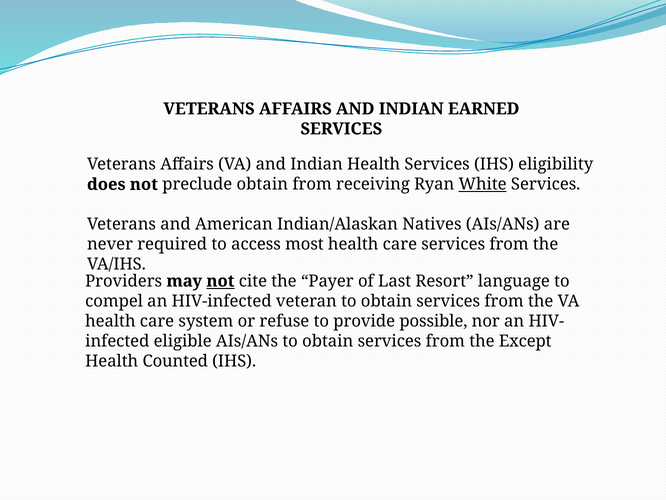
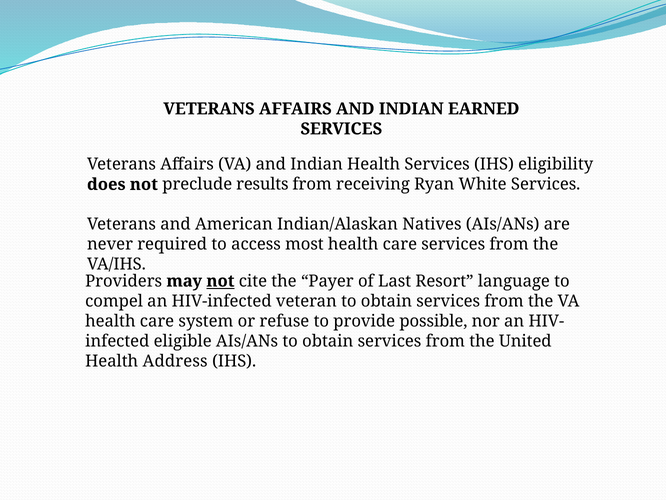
preclude obtain: obtain -> results (262, 184)
White underline: present -> none (483, 184)
Except: Except -> United (525, 341)
Counted: Counted -> Address (175, 361)
